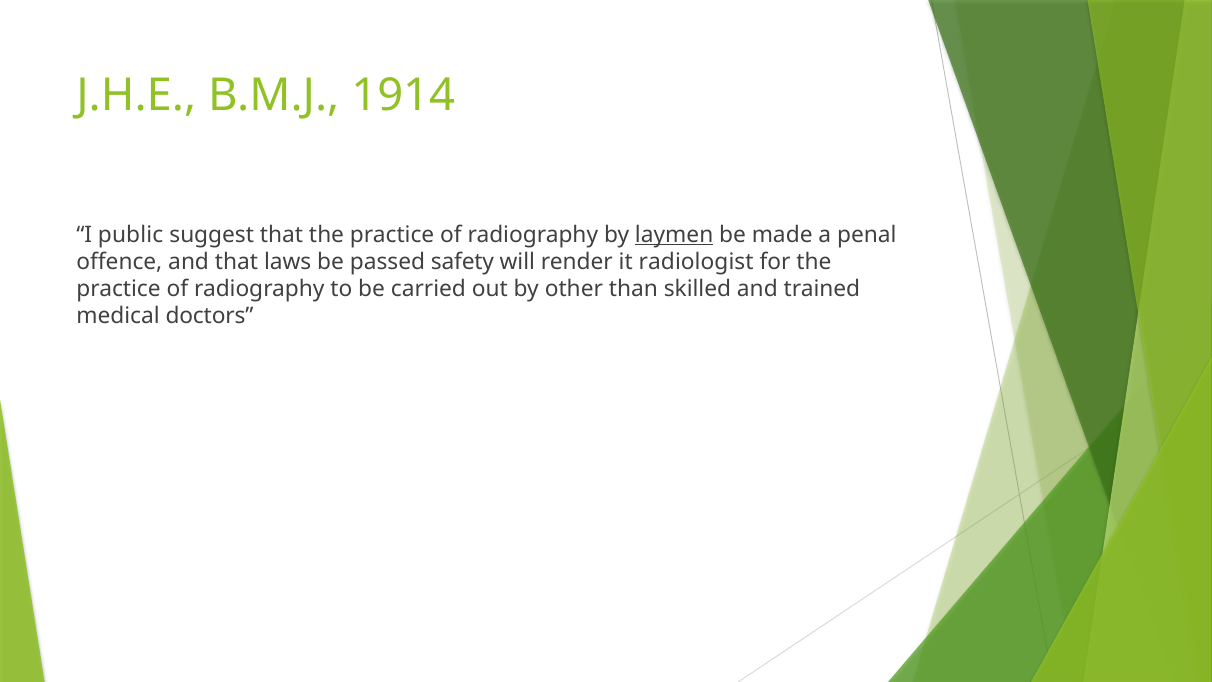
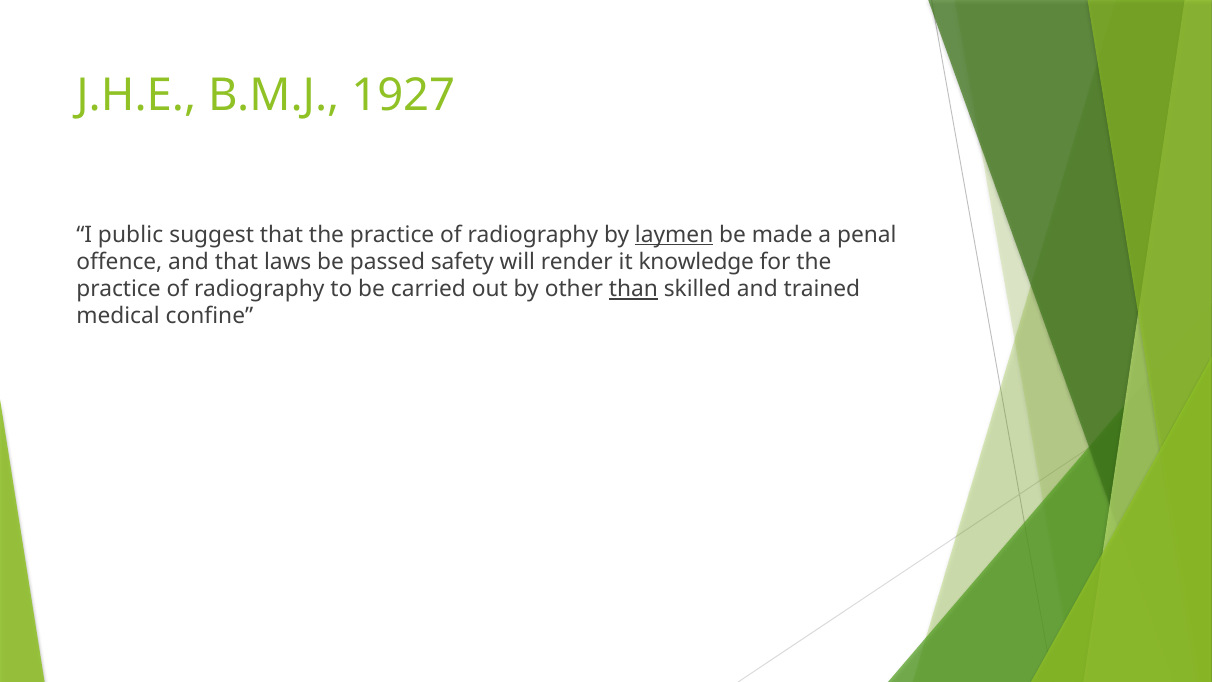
1914: 1914 -> 1927 (403, 96)
radiologist: radiologist -> knowledge (696, 262)
than underline: none -> present (633, 289)
doctors: doctors -> confine (209, 316)
